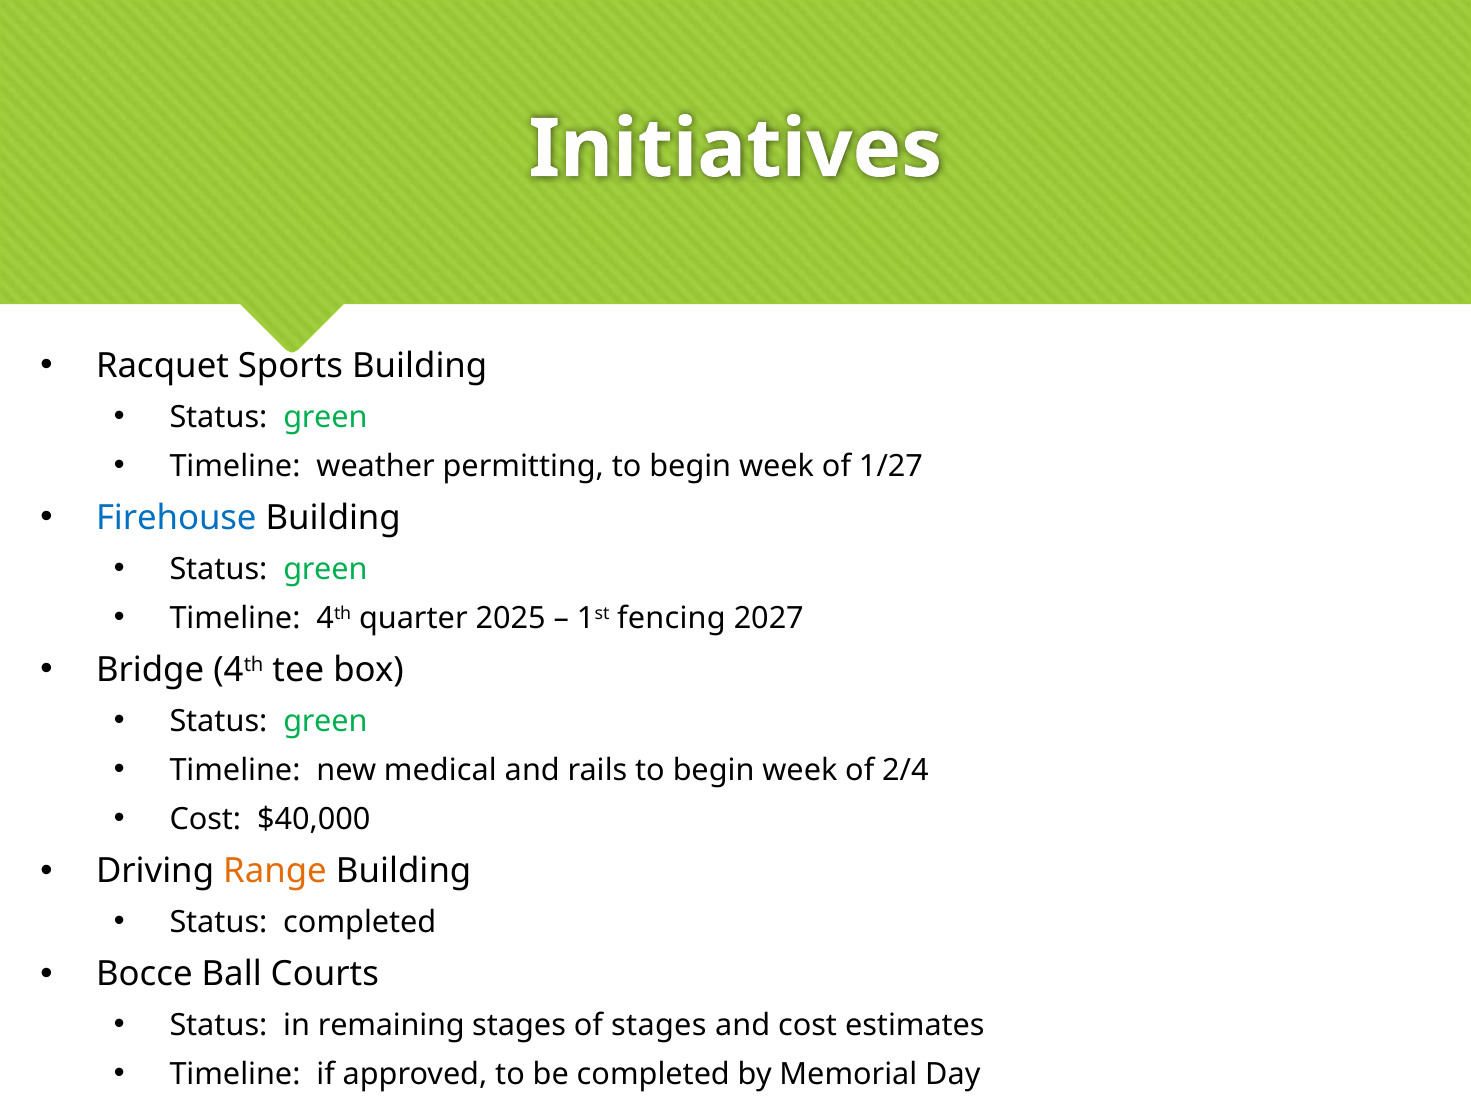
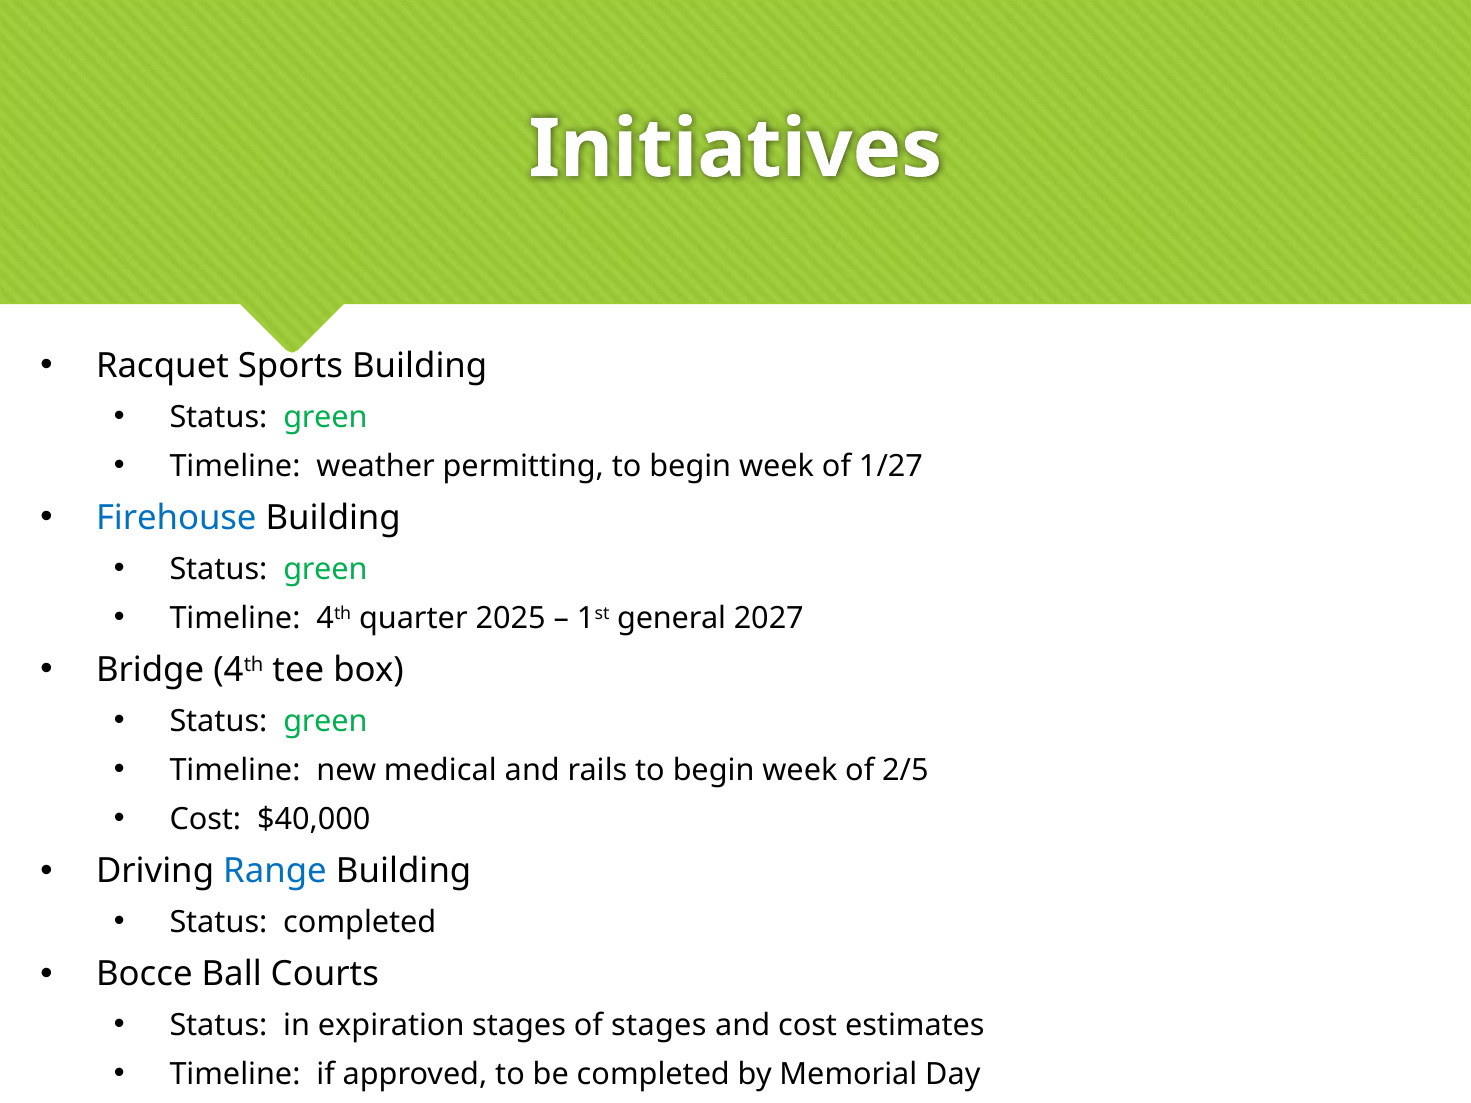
fencing: fencing -> general (672, 619)
2/4: 2/4 -> 2/5 (905, 771)
Range colour: orange -> blue (275, 872)
remaining: remaining -> expiration (391, 1026)
